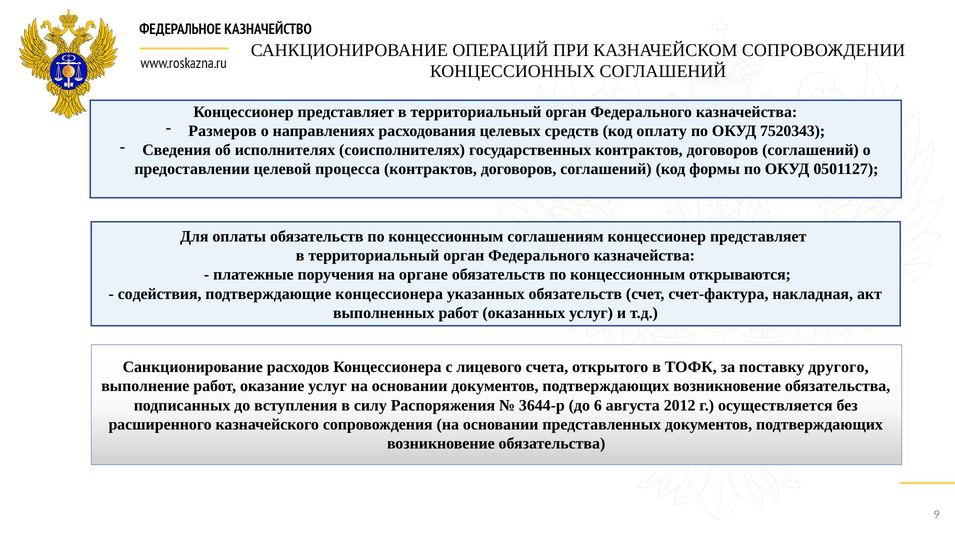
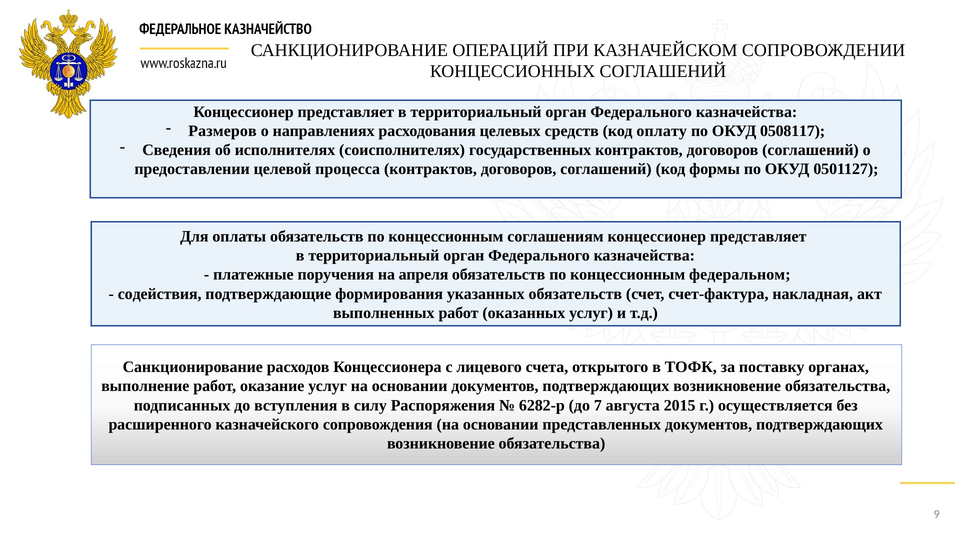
7520343: 7520343 -> 0508117 (793, 131)
органе: органе -> апреля (424, 275)
открываются: открываются -> федеральном (740, 275)
подтверждающие концессионера: концессионера -> формирования (389, 294)
другого: другого -> органах (839, 367)
3644-р: 3644-р -> 6282-р (542, 405)
6: 6 -> 7 (598, 405)
2012: 2012 -> 2015 (680, 405)
